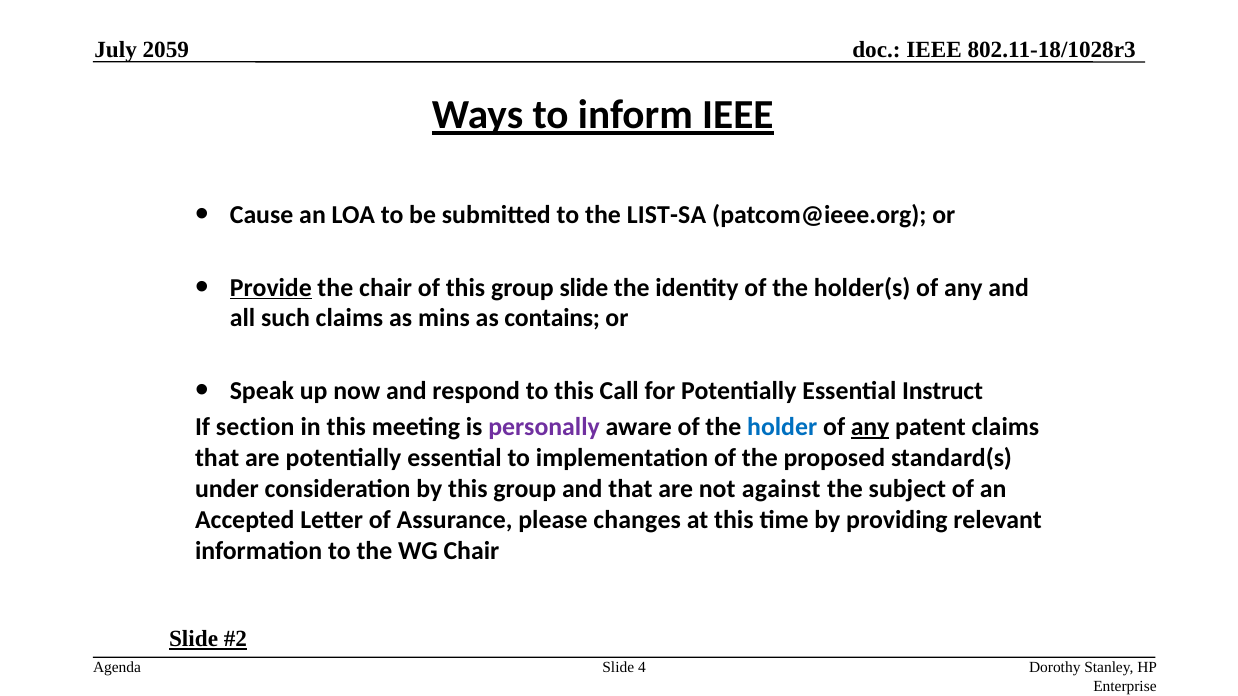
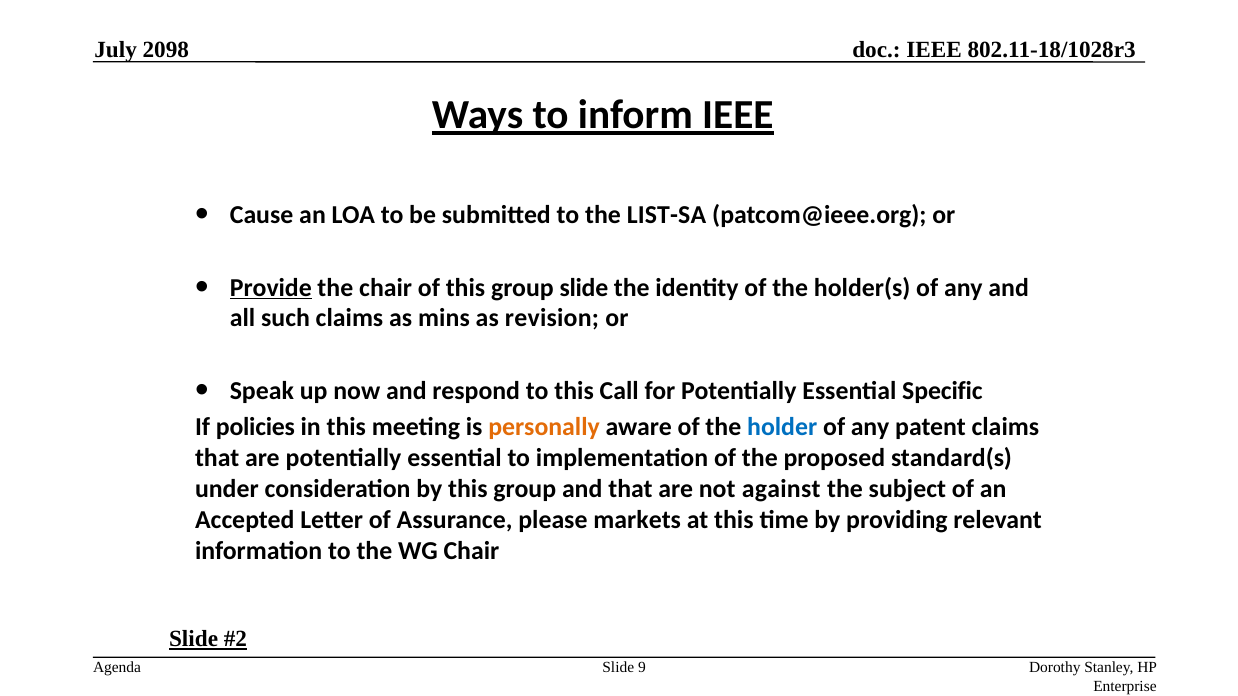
2059: 2059 -> 2098 (166, 50)
contains: contains -> revision (552, 319)
Instruct: Instruct -> Specific (942, 391)
section: section -> policies (255, 427)
personally colour: purple -> orange (544, 427)
any underline: present -> none (870, 427)
changes: changes -> markets (637, 520)
4: 4 -> 9 (642, 668)
